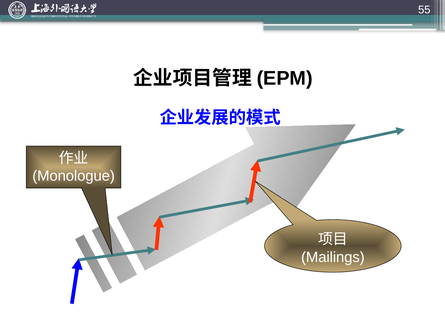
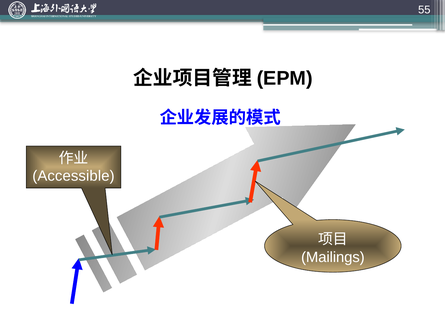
Monologue: Monologue -> Accessible (73, 176)
